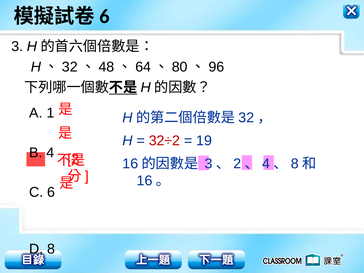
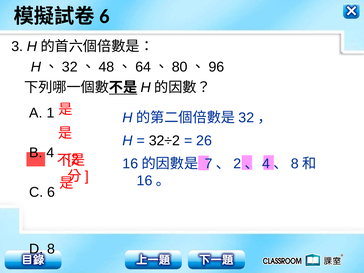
32÷2 colour: red -> black (164, 141)
19: 19 -> 26 (204, 141)
3: 3 -> 7 (209, 164)
